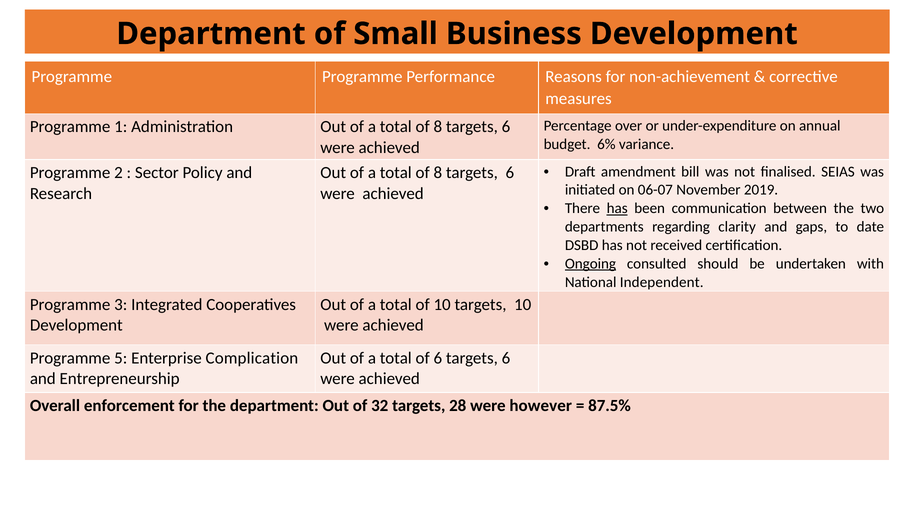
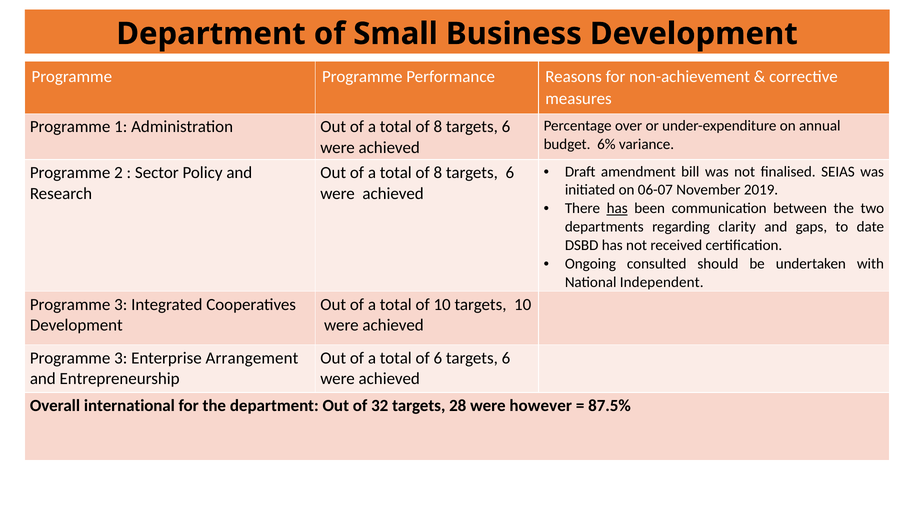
Ongoing underline: present -> none (590, 264)
5: 5 -> 3 (121, 358)
Complication: Complication -> Arrangement (252, 358)
enforcement: enforcement -> international (129, 406)
